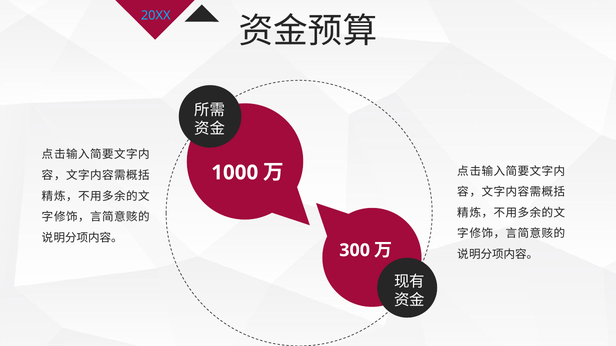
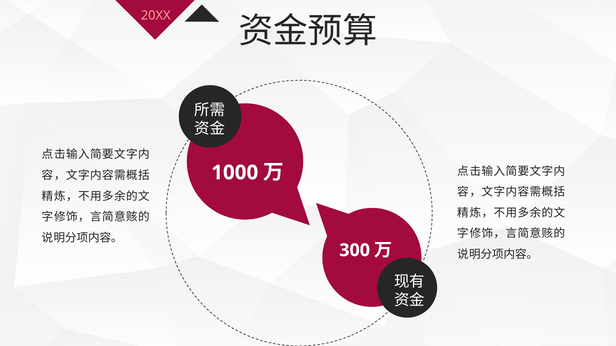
20XX colour: light blue -> pink (156, 15)
